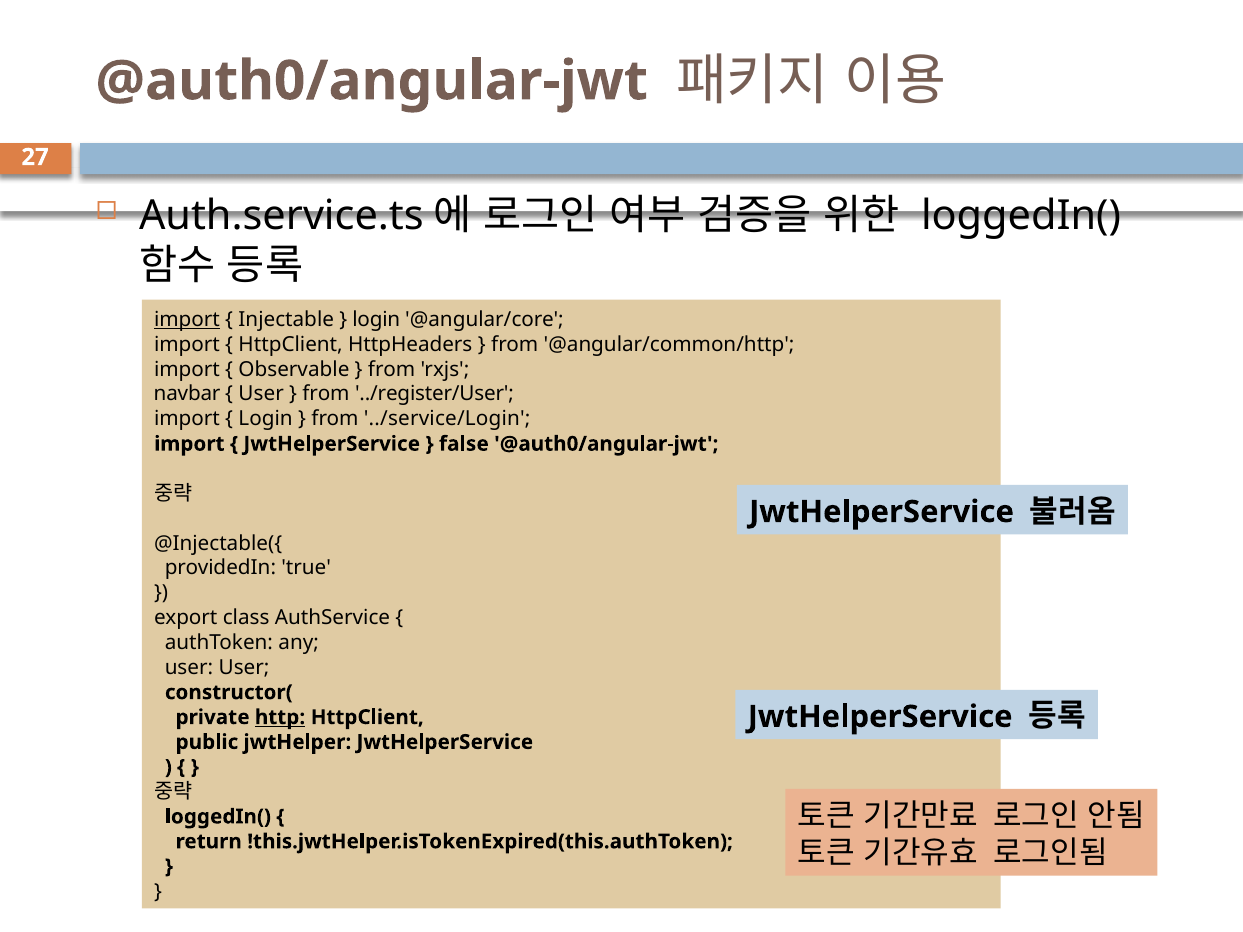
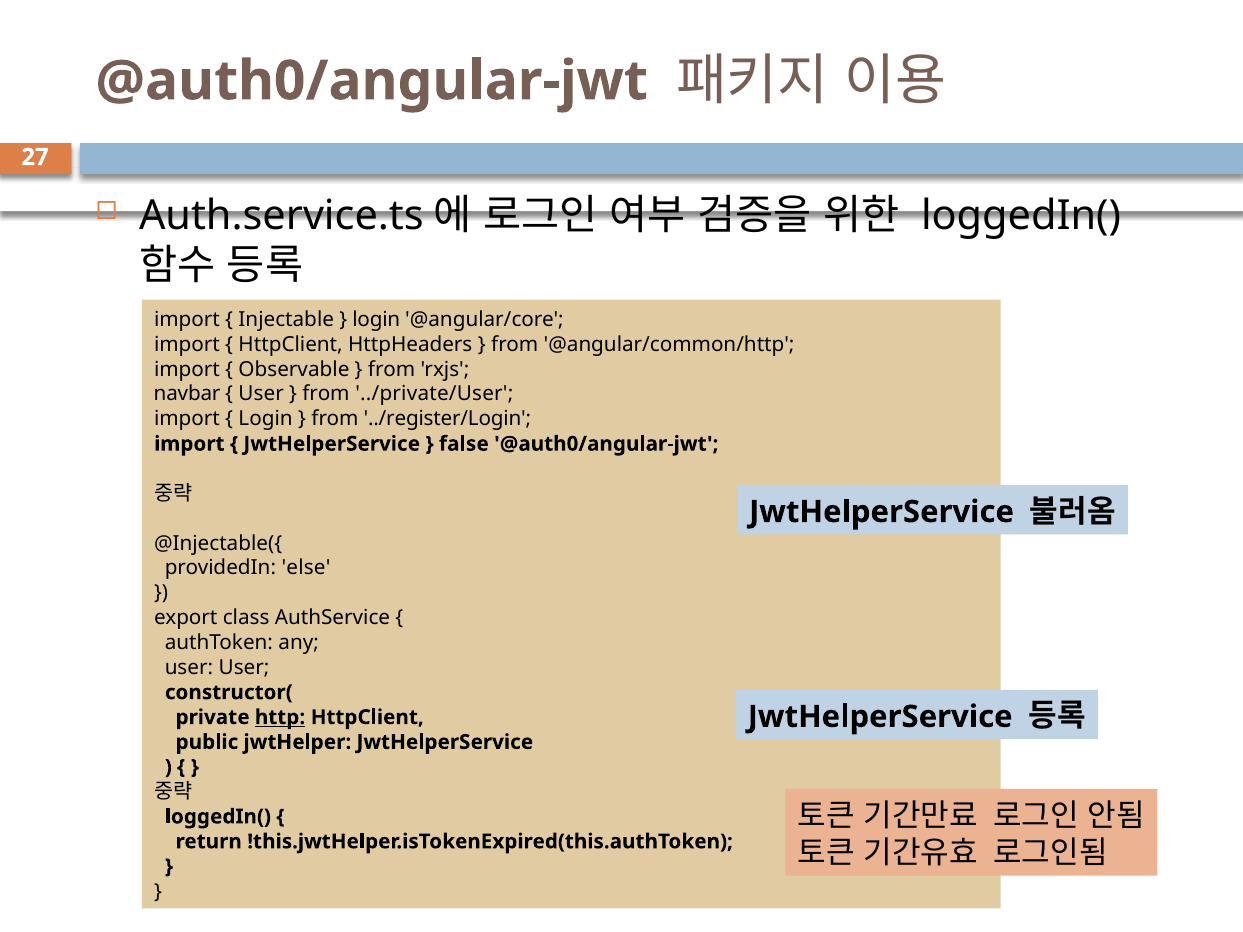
import underline: present -> none (187, 320)
../register/User: ../register/User -> ../private/User (434, 394)
../service/Login: ../service/Login -> ../register/Login (447, 419)
true: true -> else (306, 568)
